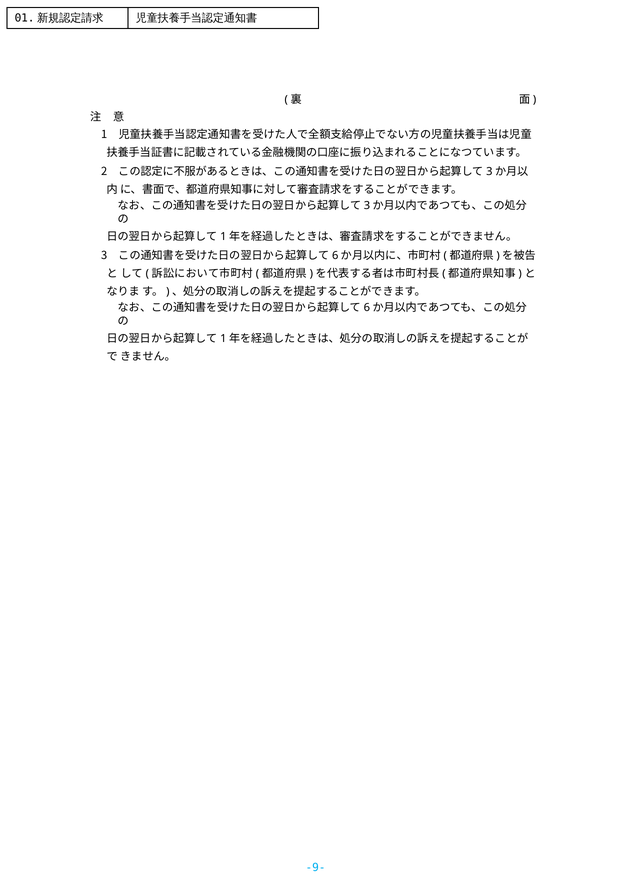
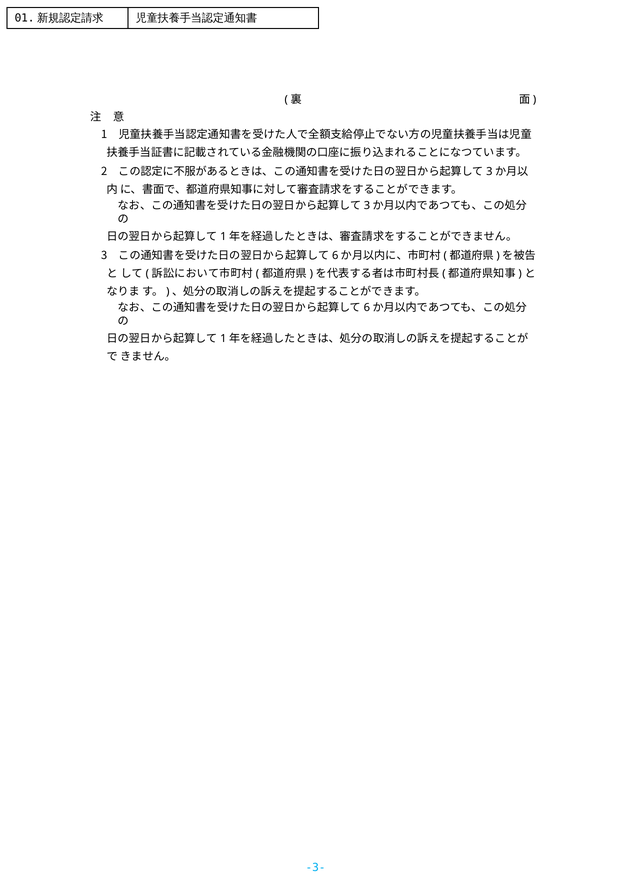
-9-: -9- -> -3- (315, 867)
